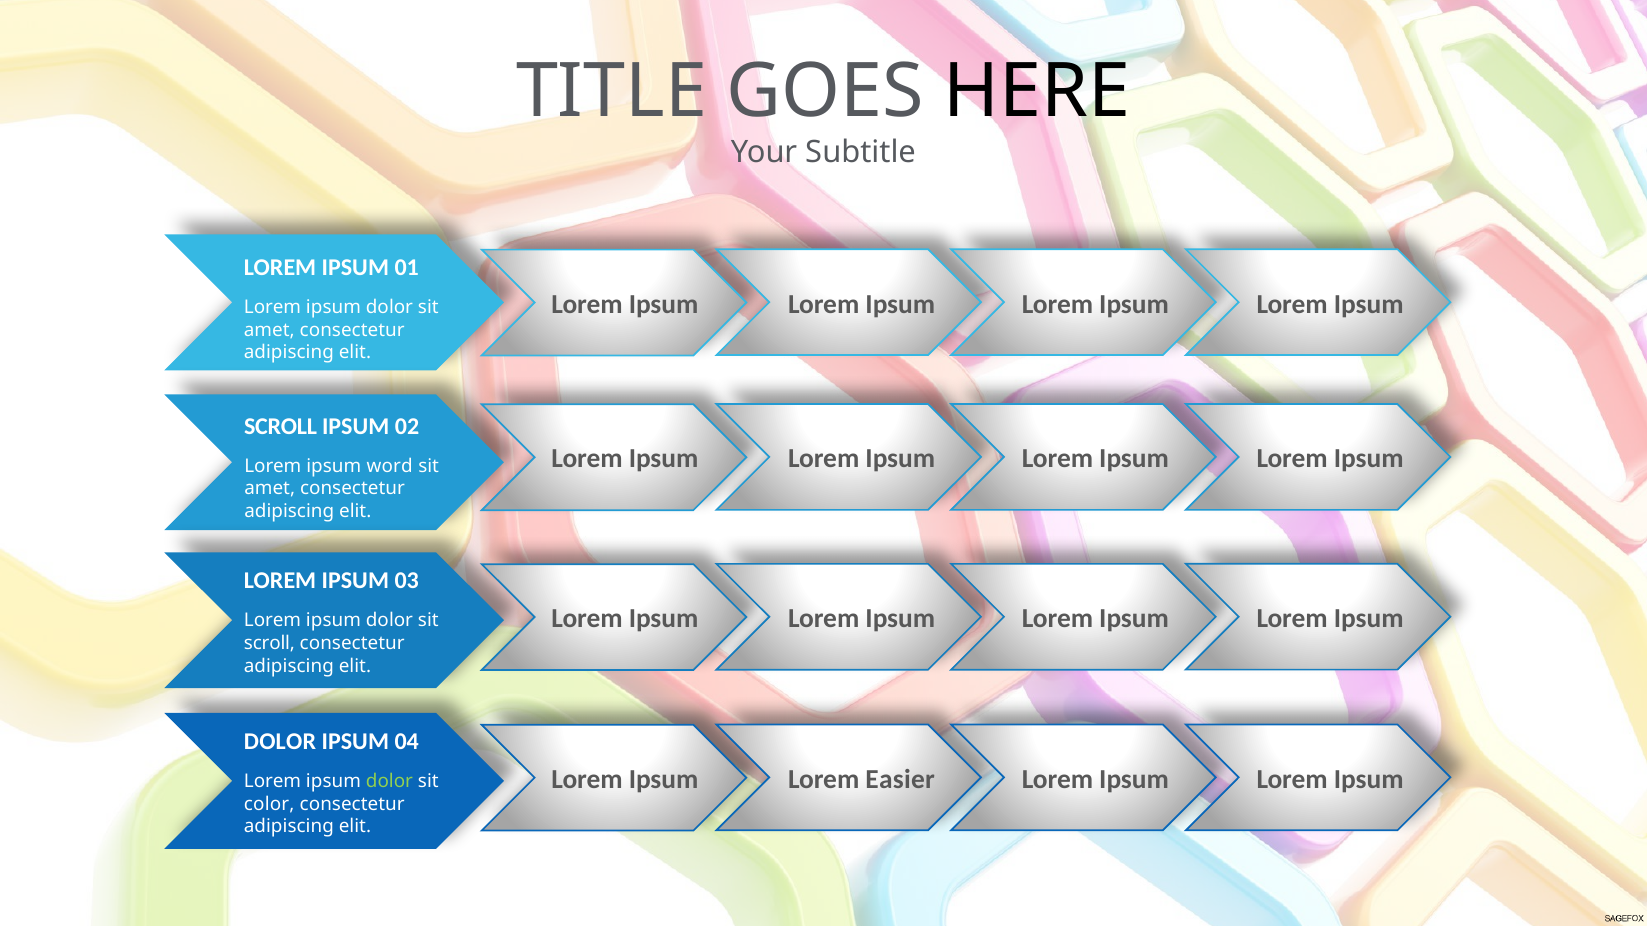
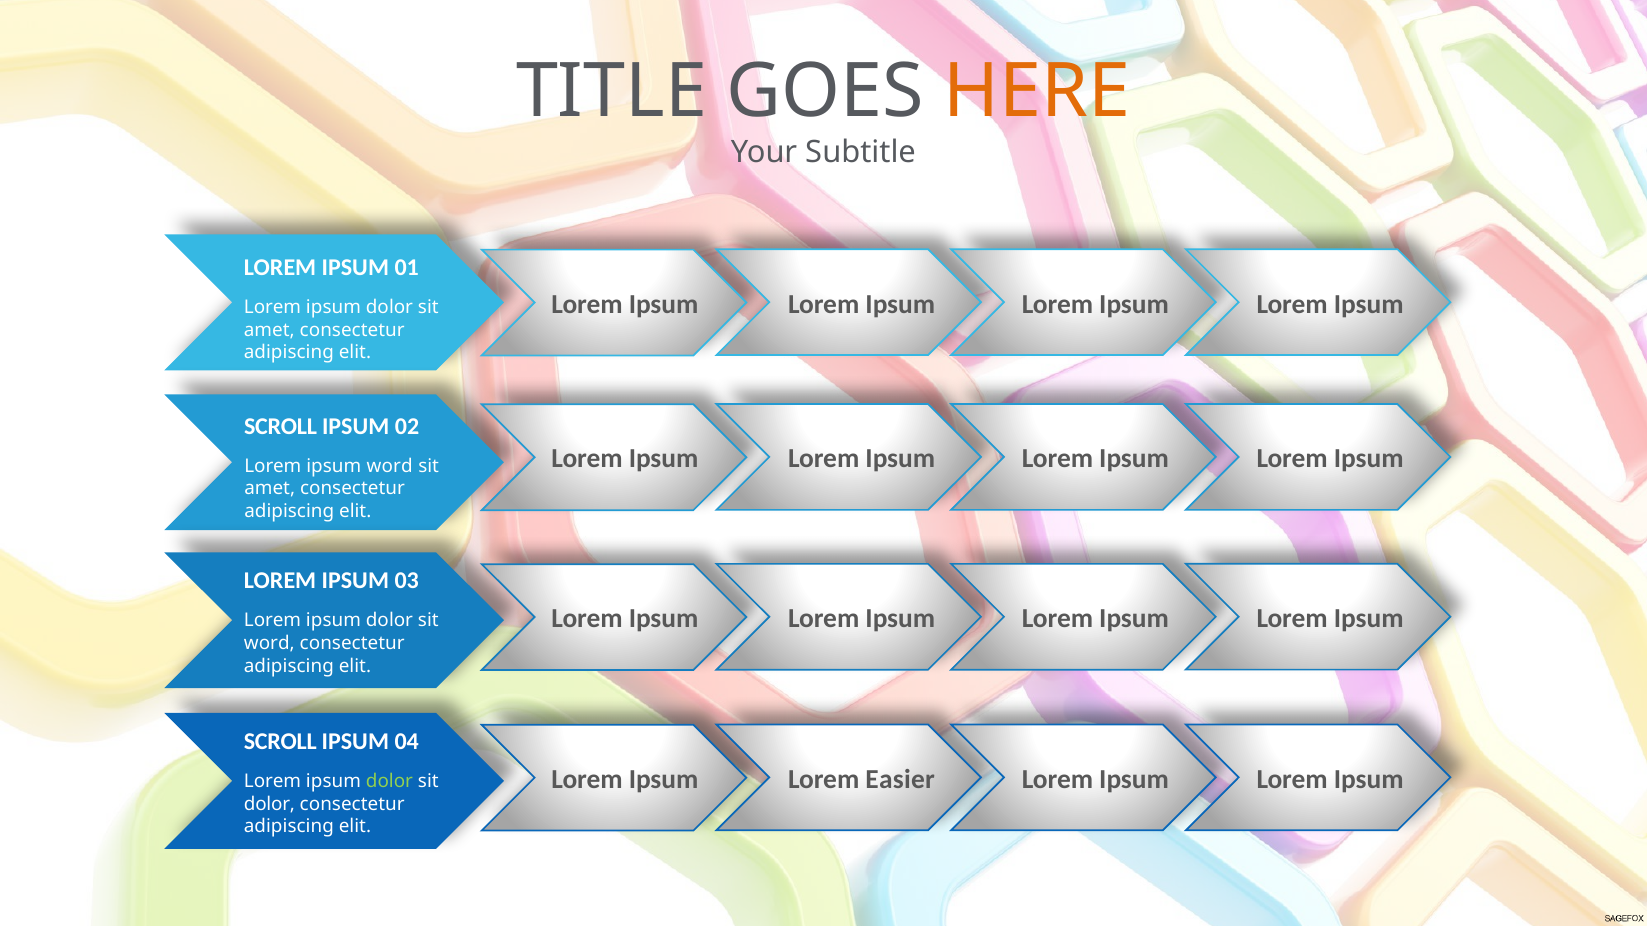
HERE colour: black -> orange (1037, 91)
scroll: scroll -> word (269, 644)
DOLOR: DOLOR -> SCROLL (280, 742)
color: color -> dolor (269, 804)
